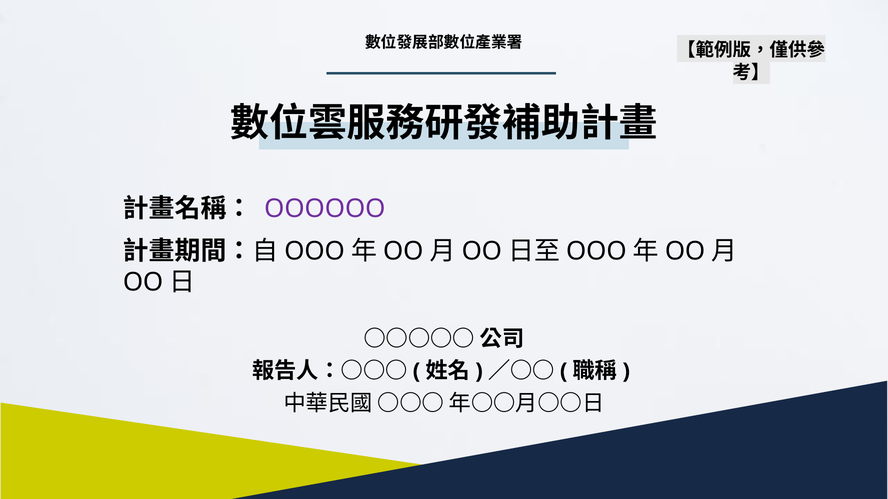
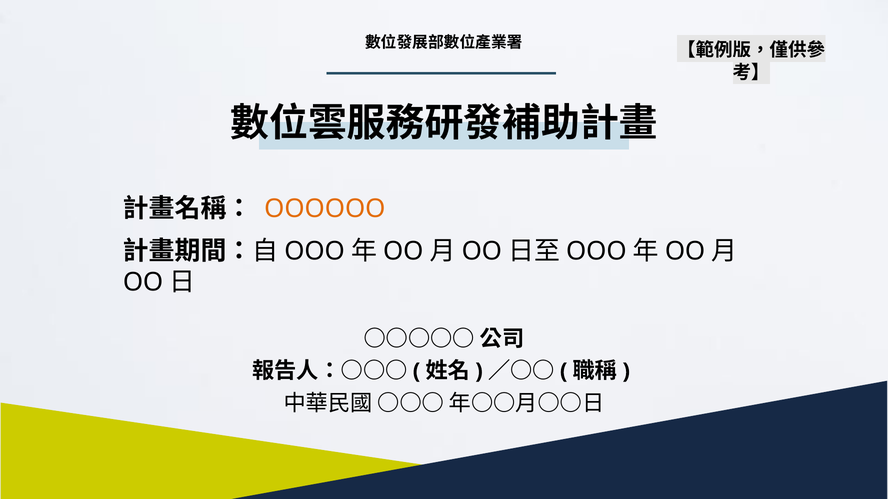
OOOOOO colour: purple -> orange (325, 209)
